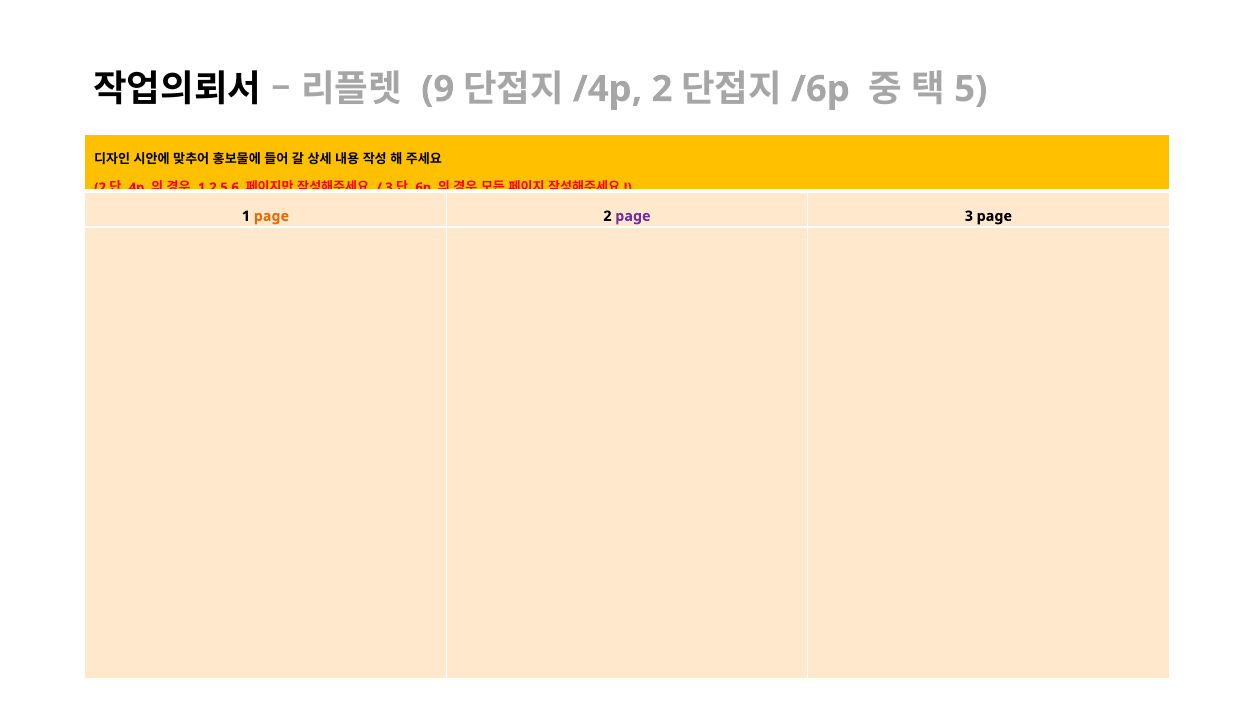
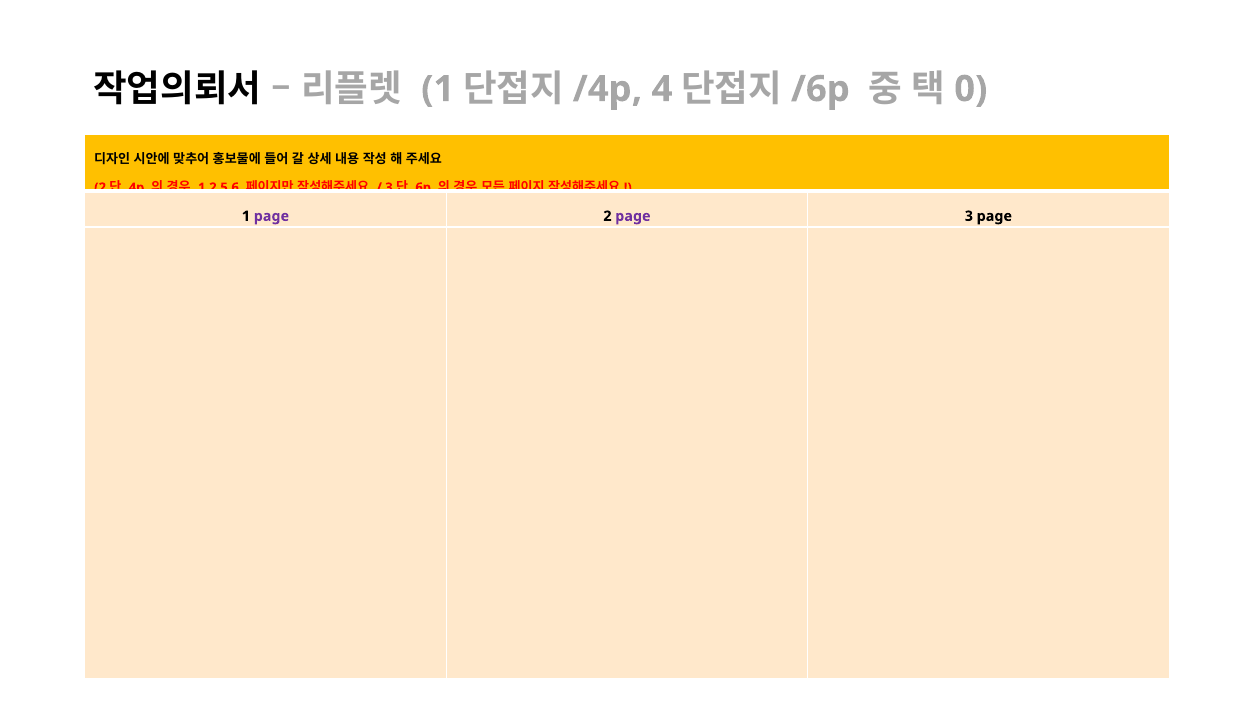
9: 9 -> 1 (438, 89)
2: 2 -> 4 (662, 89)
5: 5 -> 0 (971, 89)
page colour: orange -> purple (271, 216)
